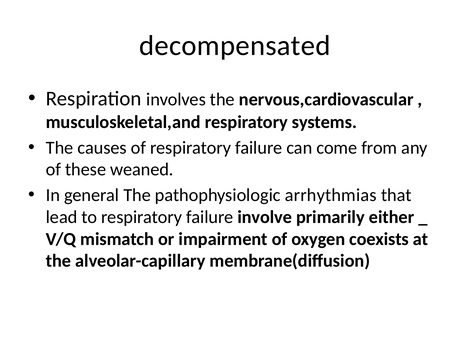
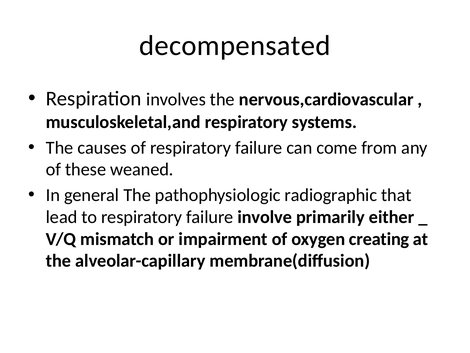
arrhythmias: arrhythmias -> radiographic (331, 195)
coexists: coexists -> creating (379, 239)
